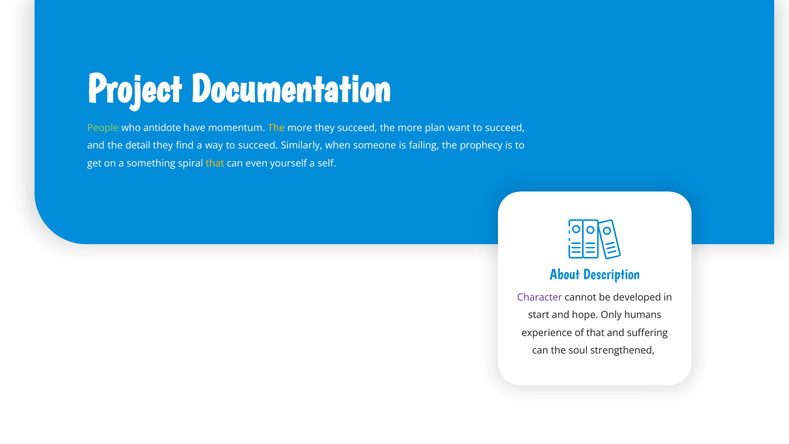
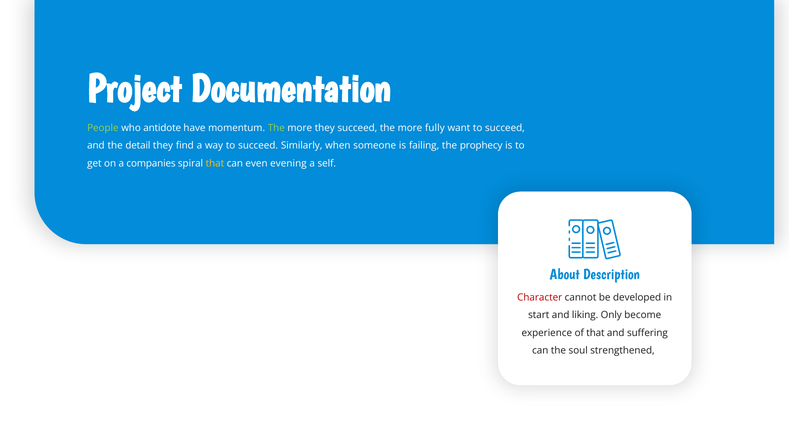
The colour: yellow -> light green (276, 128)
plan: plan -> fully (435, 128)
something: something -> companies (151, 163)
yourself: yourself -> evening (288, 163)
Character colour: purple -> red (540, 297)
hope: hope -> liking (585, 315)
humans: humans -> become (643, 315)
